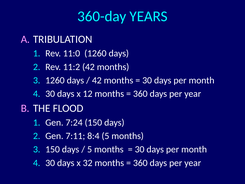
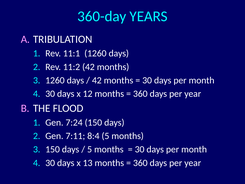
11:0: 11:0 -> 11:1 (72, 53)
32: 32 -> 13 (88, 163)
